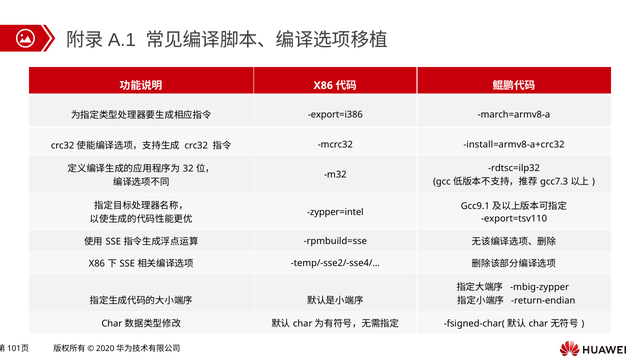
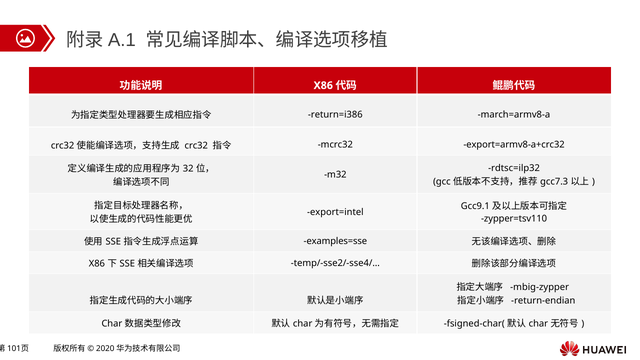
export=i386: export=i386 -> return=i386 (335, 115)
install=armv8-a+crc32: install=armv8-a+crc32 -> export=armv8-a+crc32 (514, 145)
zypper=intel: zypper=intel -> export=intel (335, 212)
export=tsv110: export=tsv110 -> zypper=tsv110 (514, 219)
rpmbuild=sse: rpmbuild=sse -> examples=sse (335, 241)
